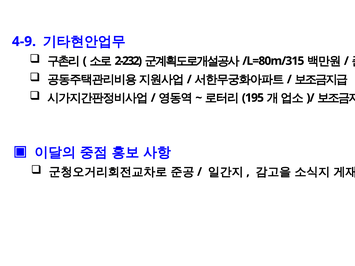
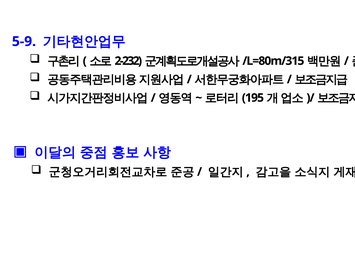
4-9: 4-9 -> 5-9 (24, 41)
